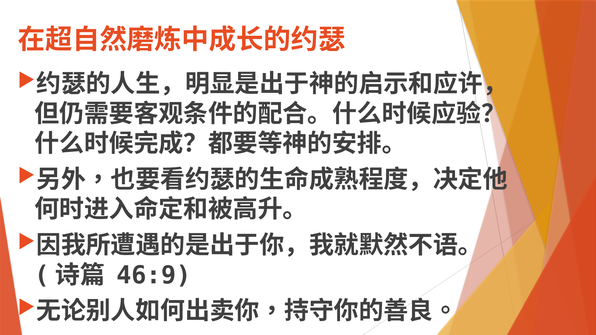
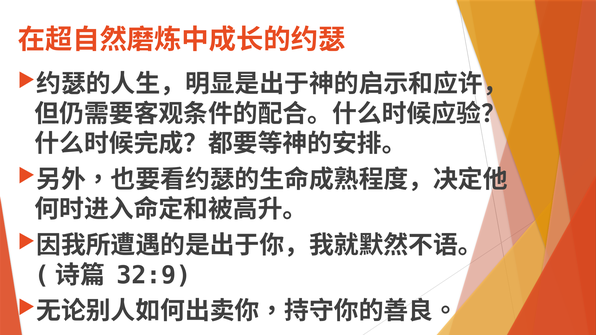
46:9: 46:9 -> 32:9 (154, 275)
